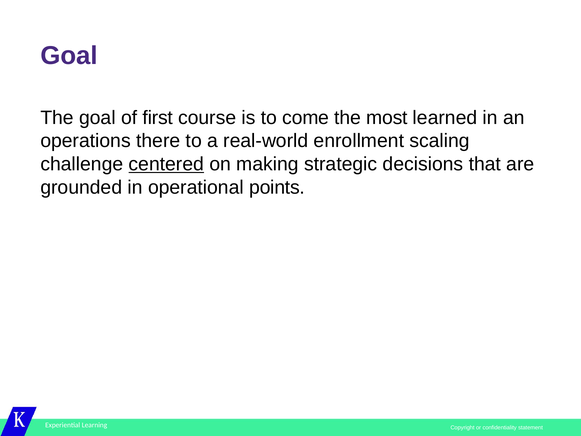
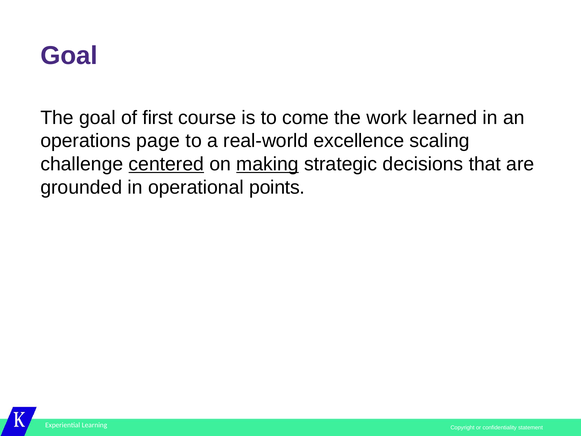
most: most -> work (387, 118)
there: there -> page (158, 141)
enrollment: enrollment -> excellence (359, 141)
making underline: none -> present (268, 164)
